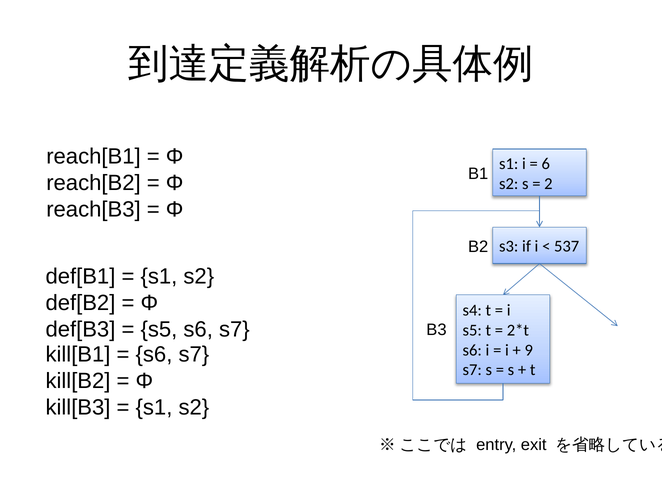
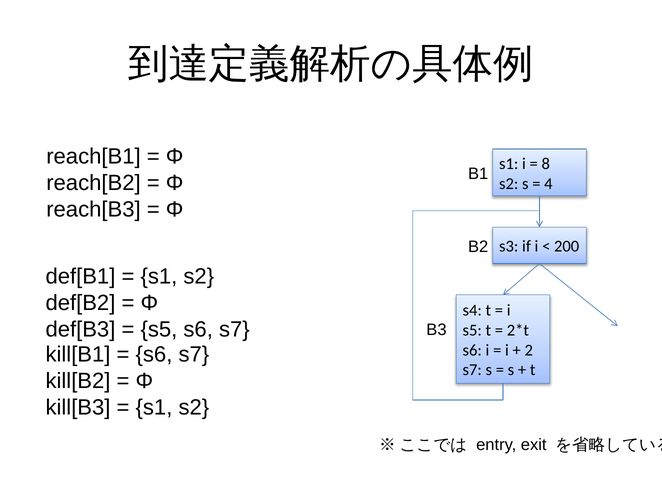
6: 6 -> 8 (546, 164)
2: 2 -> 4 (548, 184)
537: 537 -> 200 (567, 247)
9: 9 -> 2 (529, 351)
